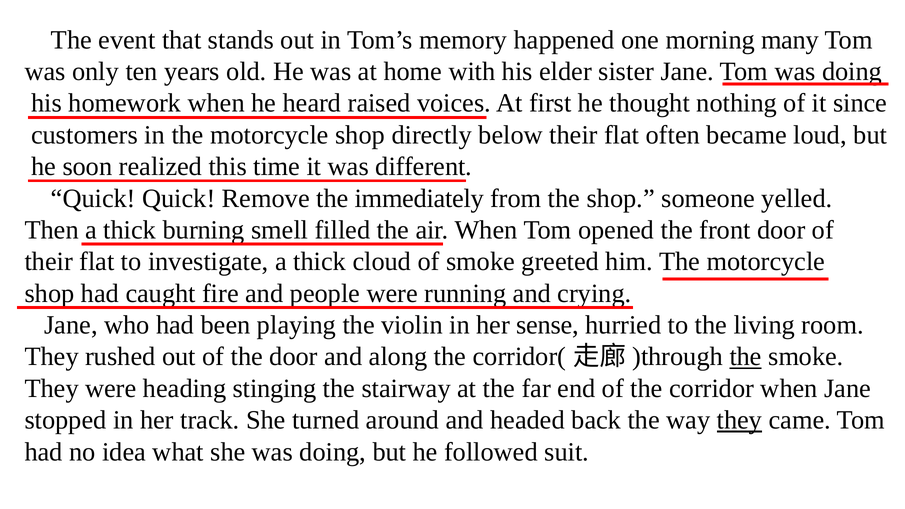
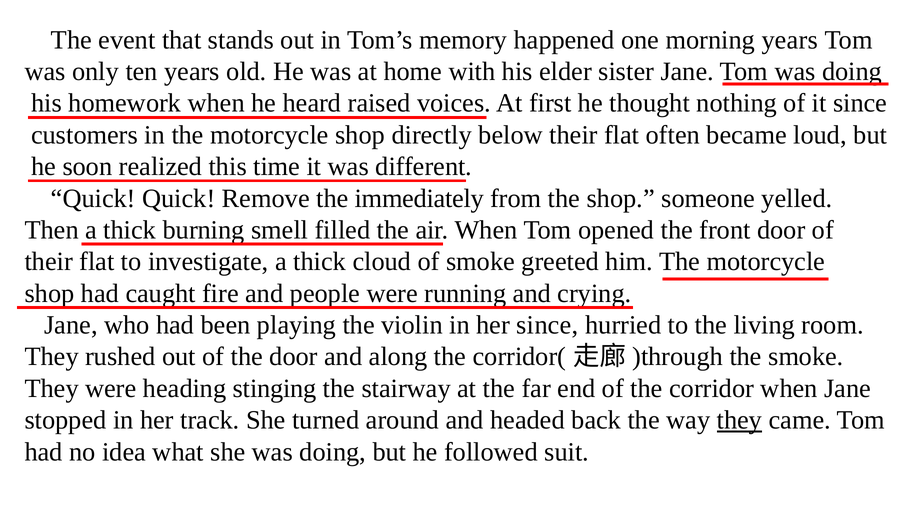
morning many: many -> years (790, 40)
her sense: sense -> since (547, 325)
the underline: present -> none (746, 357)
